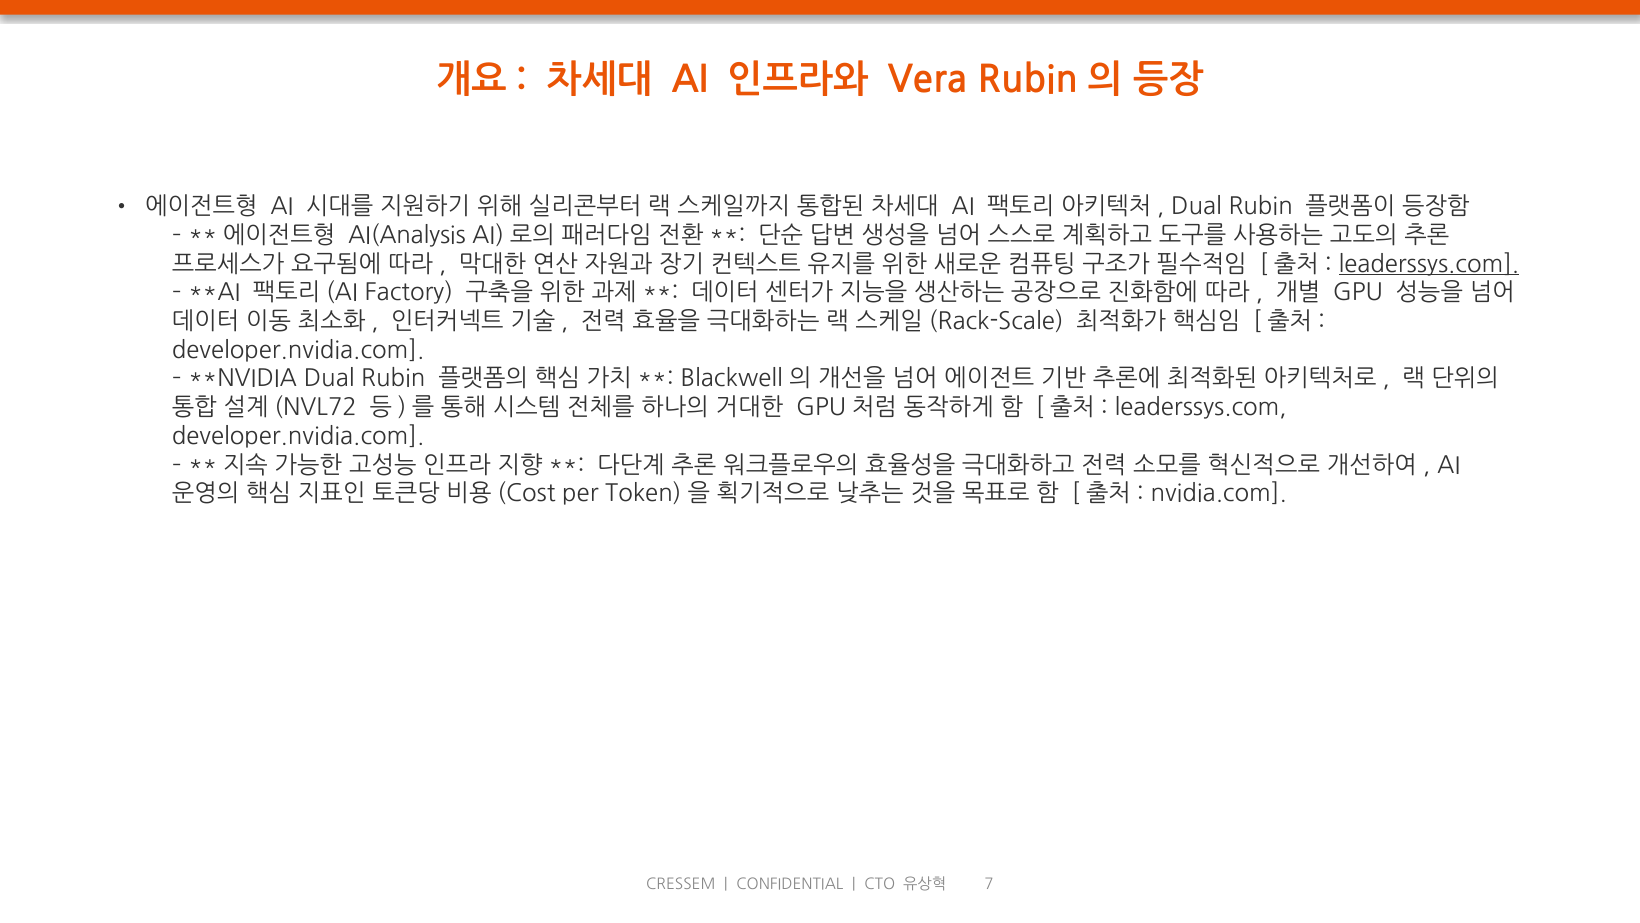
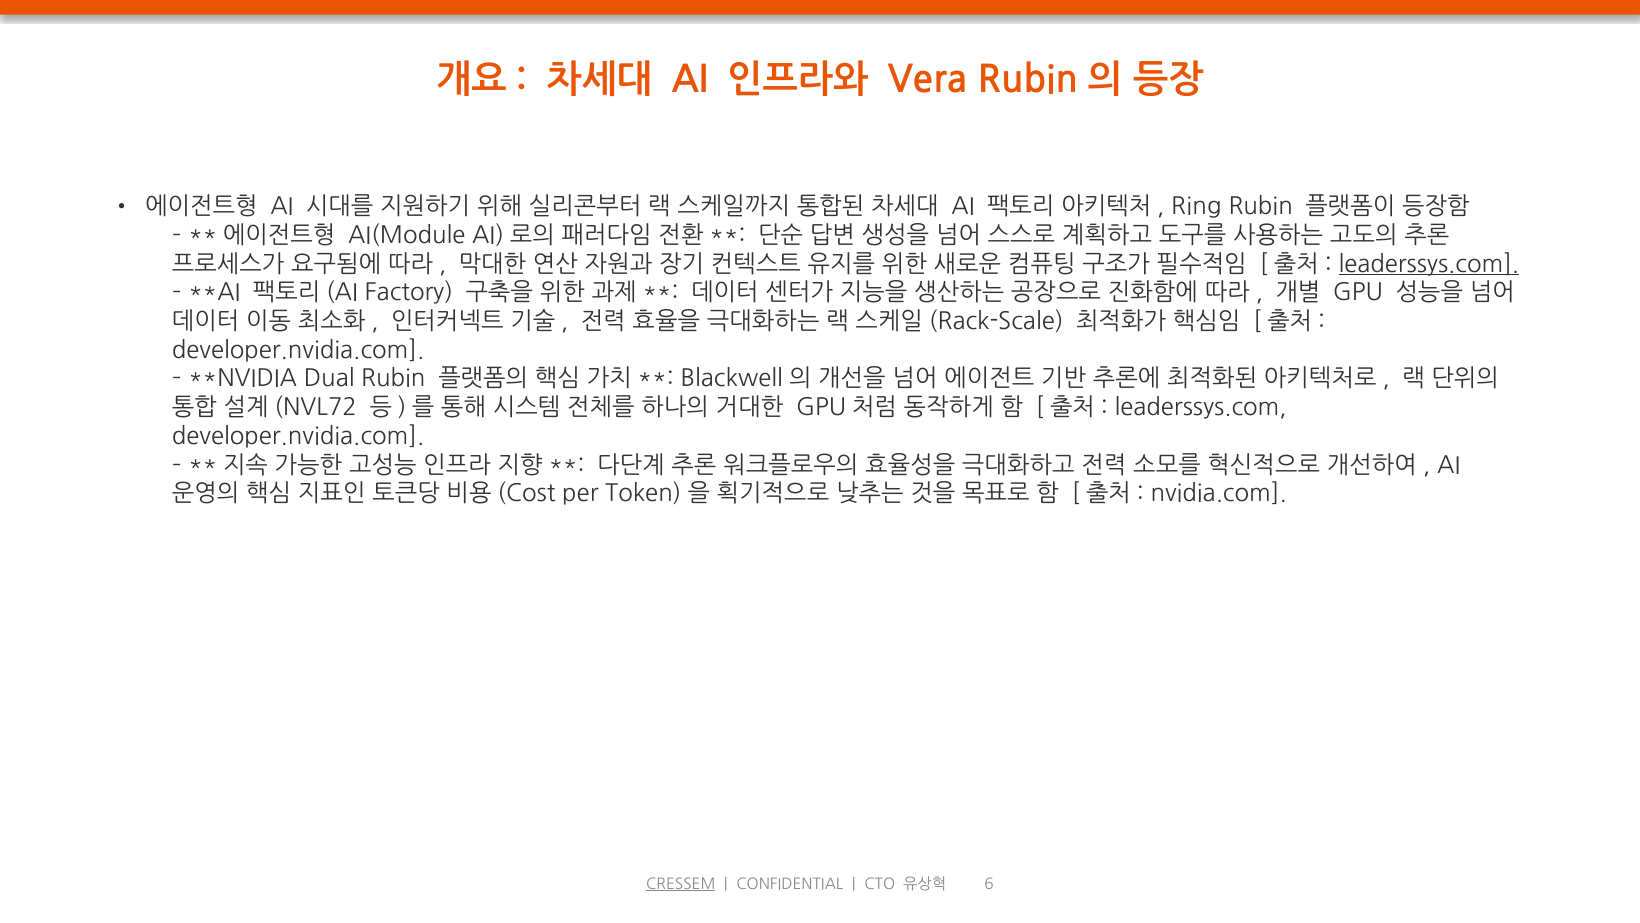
Dual: Dual -> Ring (1196, 207)
AI(Analysis: AI(Analysis -> AI(Module (407, 235)
CRESSEM underline: none -> present (681, 883)
7: 7 -> 6 (989, 883)
